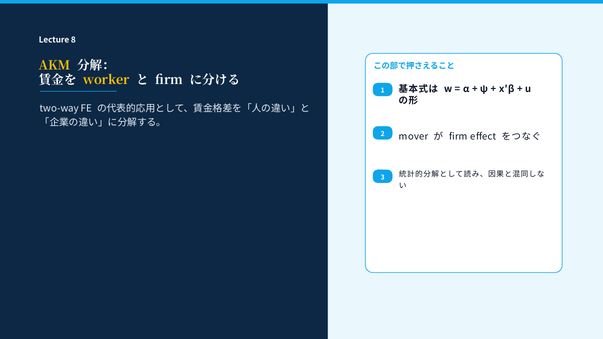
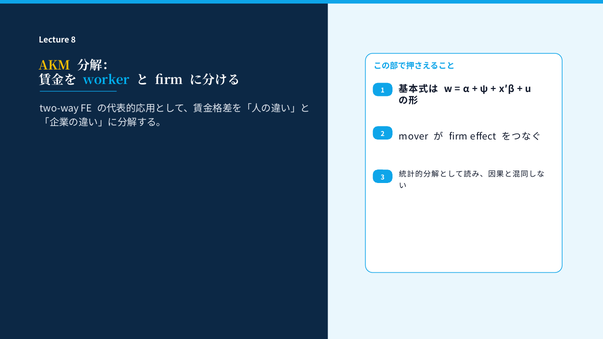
worker colour: yellow -> light blue (106, 80)
